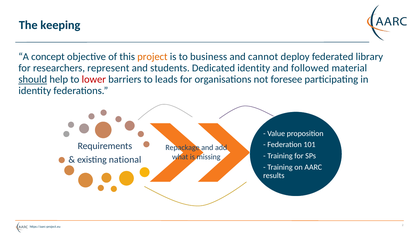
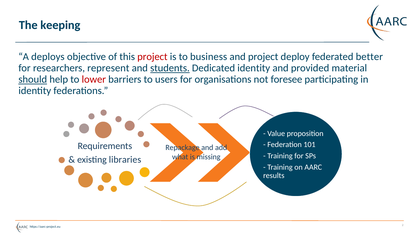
concept: concept -> deploys (48, 57)
project colour: orange -> red (152, 57)
and cannot: cannot -> project (263, 57)
library: library -> better (369, 57)
students underline: none -> present (170, 68)
followed: followed -> provided (310, 68)
leads: leads -> users (166, 79)
national: national -> libraries (125, 160)
